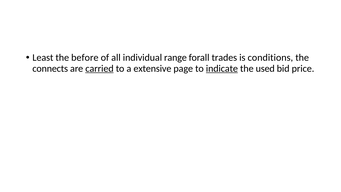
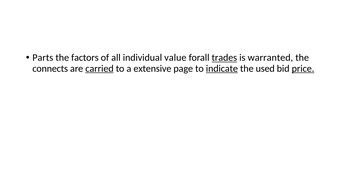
Least: Least -> Parts (43, 58)
before: before -> factors (85, 58)
range: range -> value (175, 58)
trades underline: none -> present (224, 58)
conditions: conditions -> warranted (270, 58)
price underline: none -> present (303, 68)
